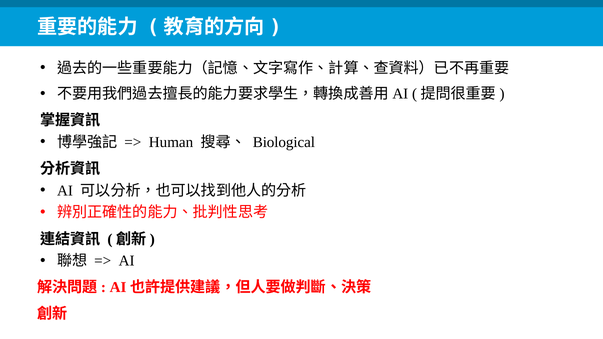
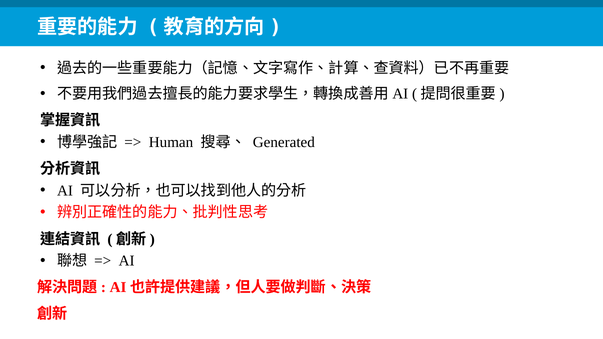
Biological: Biological -> Generated (284, 142)
